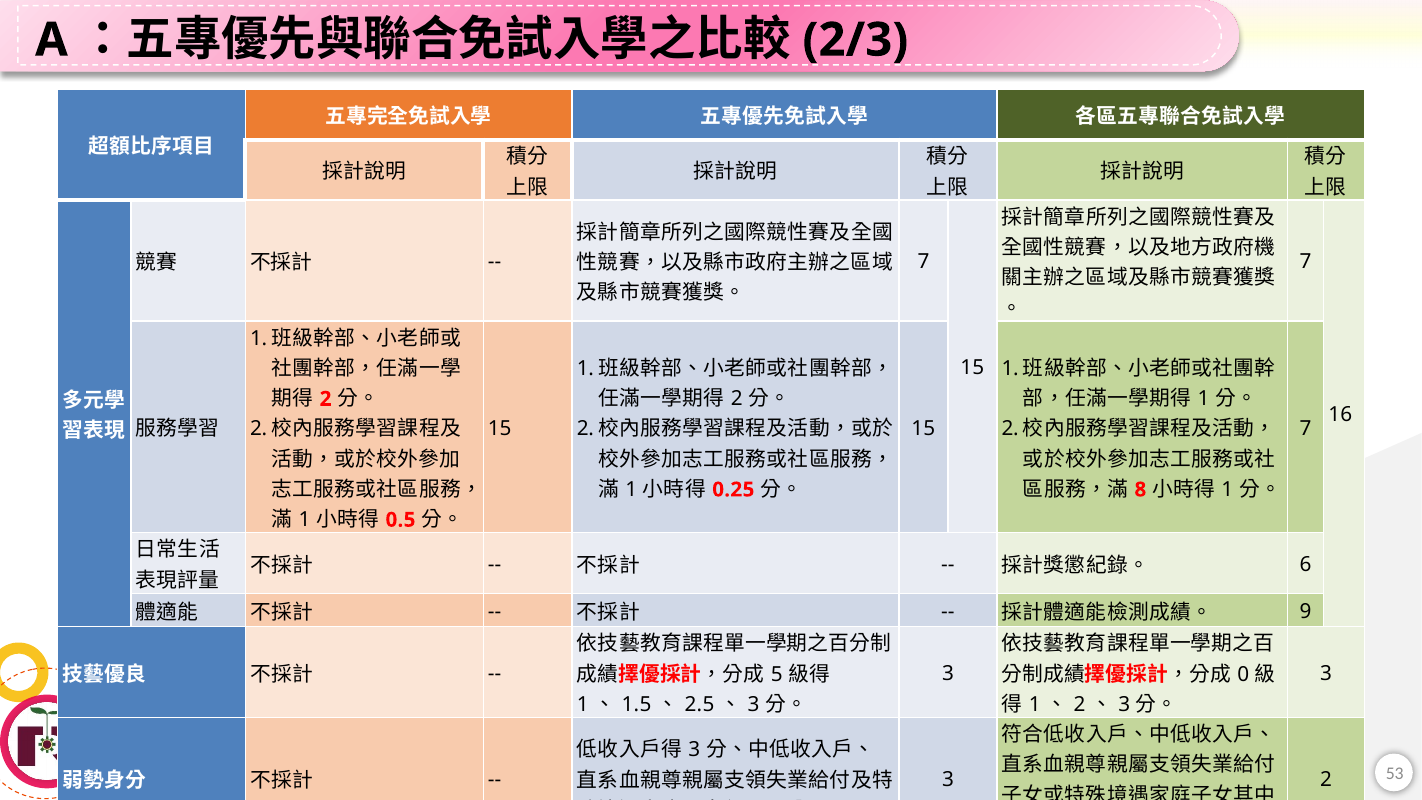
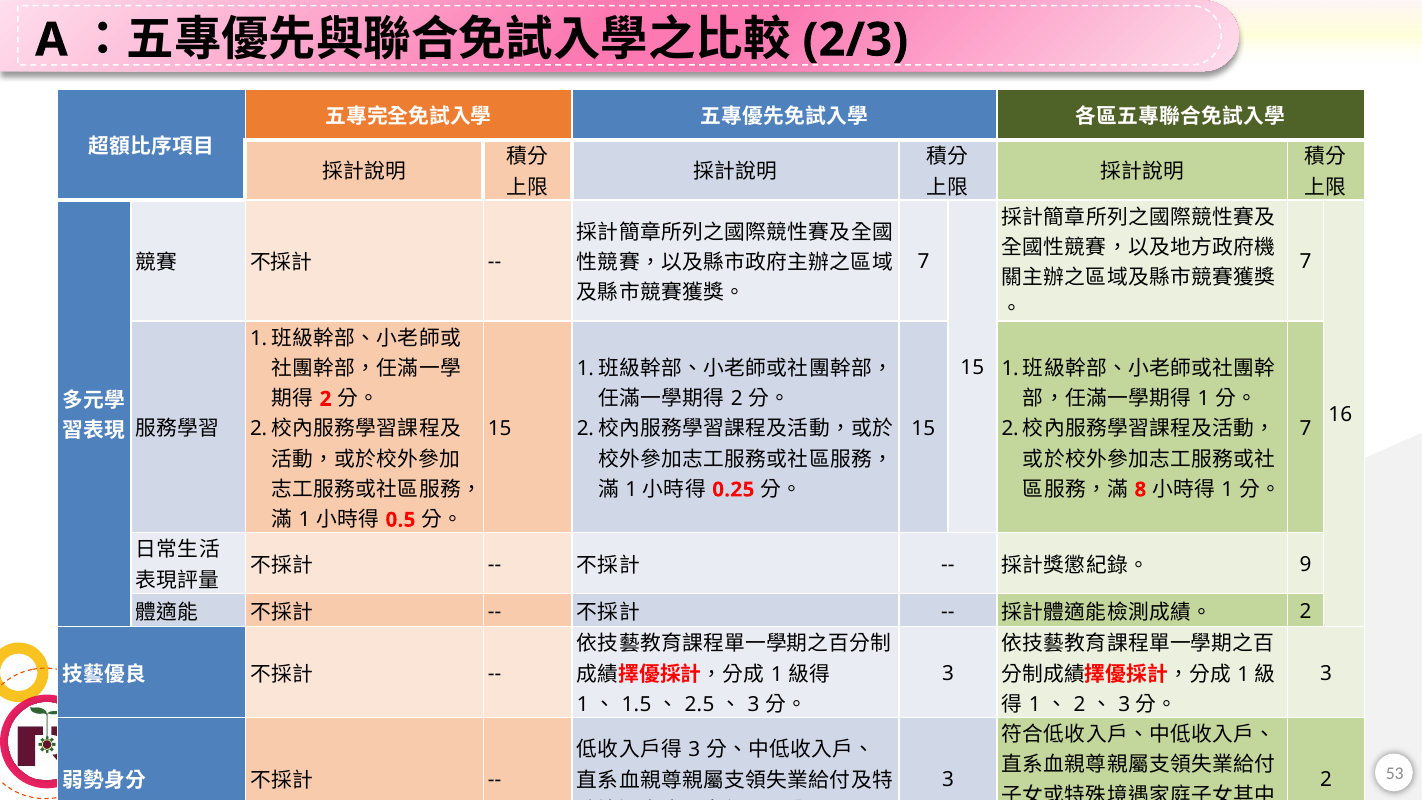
6: 6 -> 9 (1306, 564)
9: 9 -> 2 (1306, 611)
5: 5 -> 1 (777, 674)
0: 0 -> 1 (1243, 674)
